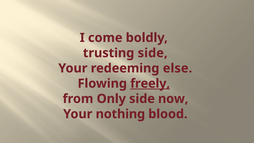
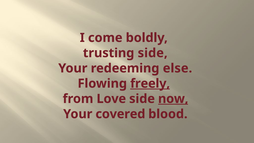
Only: Only -> Love (111, 99)
now underline: none -> present (173, 99)
nothing: nothing -> covered (120, 114)
